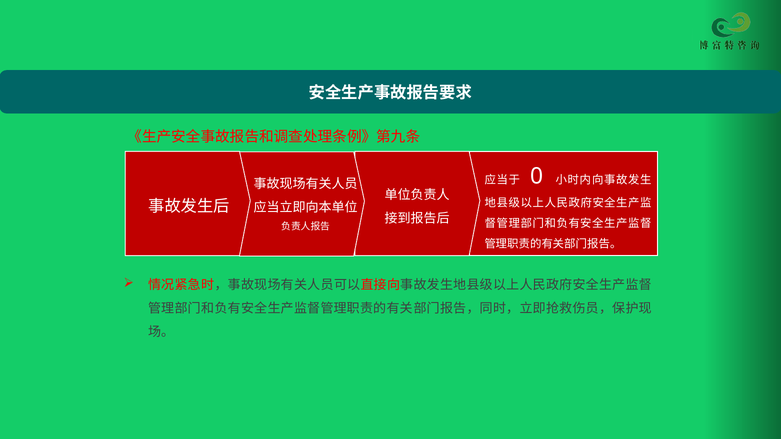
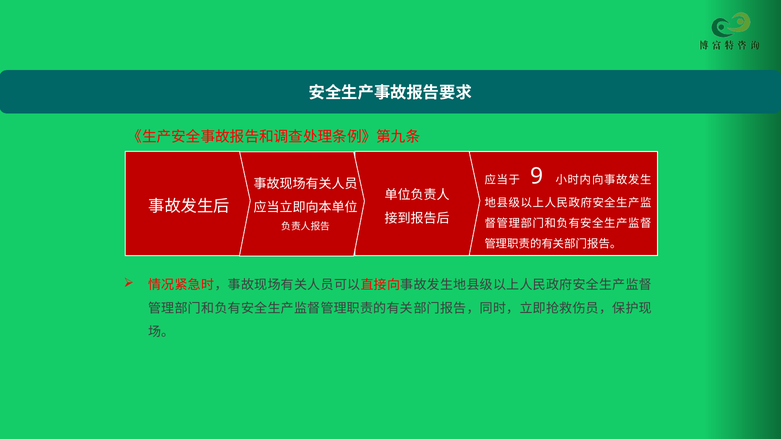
0: 0 -> 9 (537, 177)
